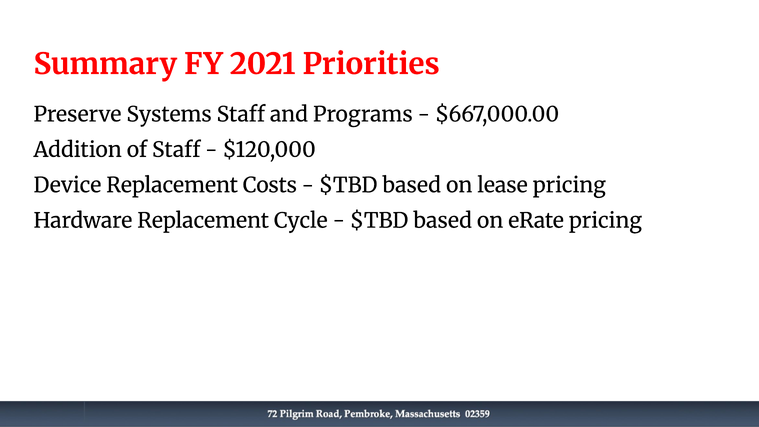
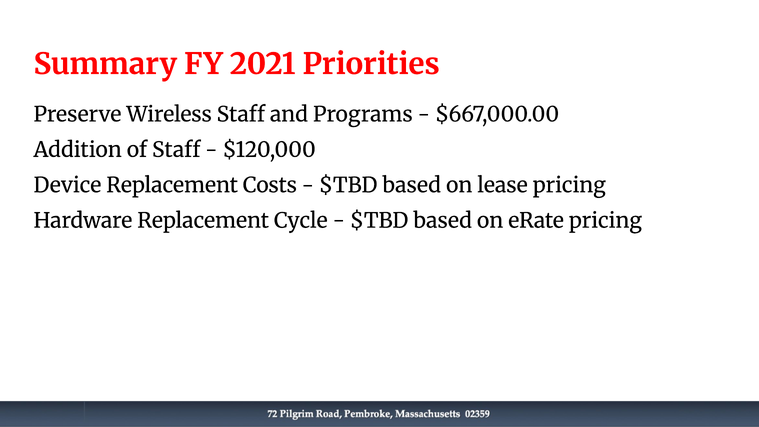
Systems: Systems -> Wireless (169, 115)
